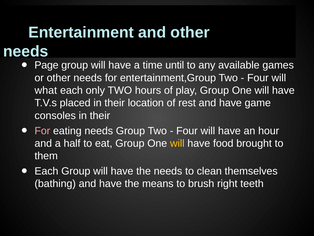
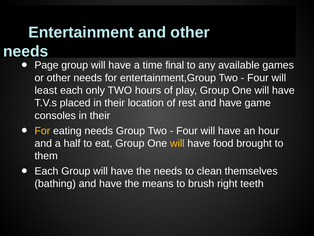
until: until -> final (175, 65)
what: what -> least (46, 90)
For colour: pink -> yellow (42, 131)
